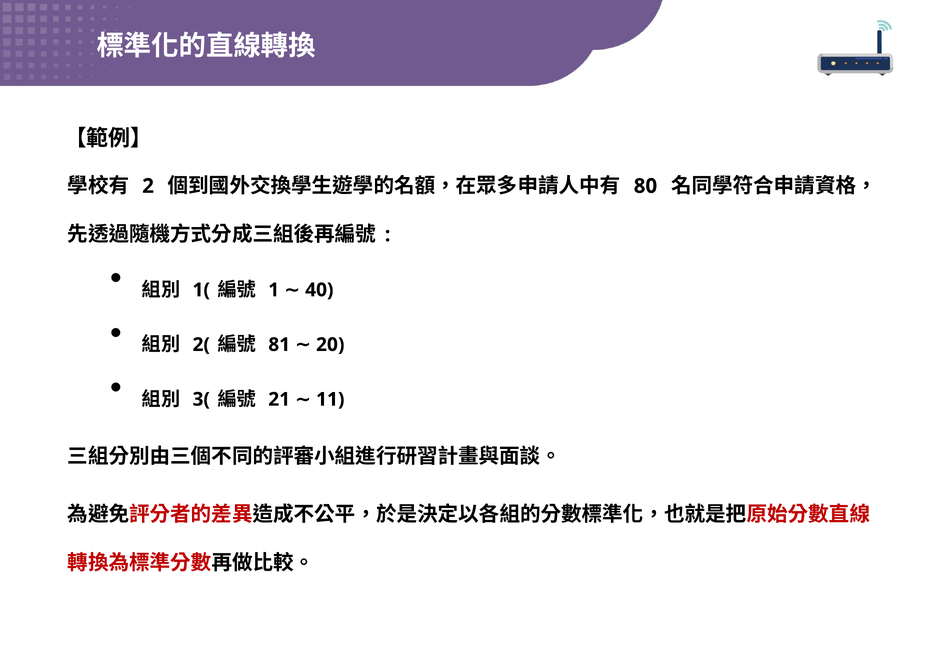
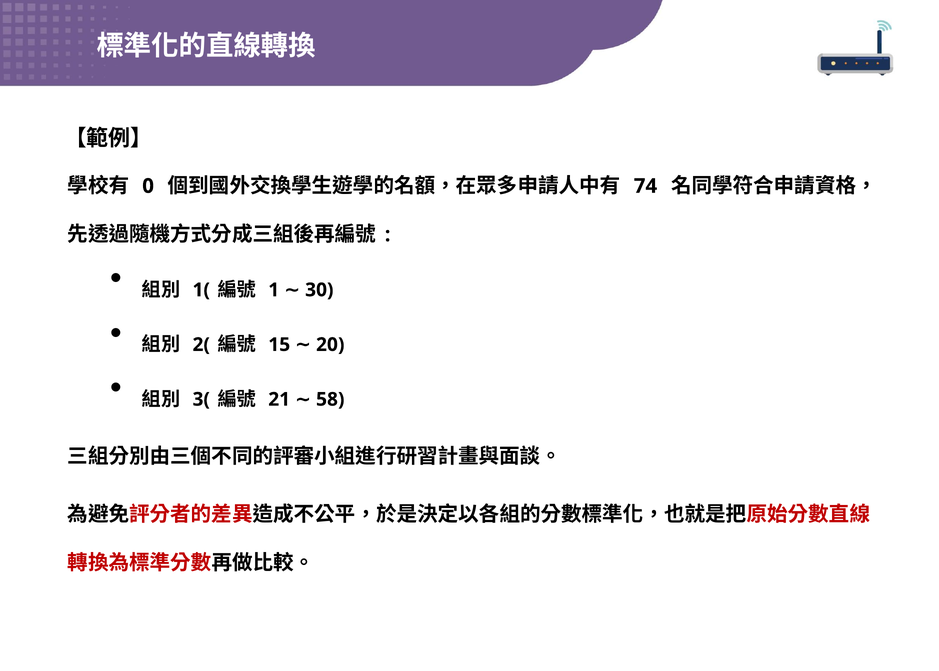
2: 2 -> 0 (148, 186)
80: 80 -> 74 (645, 186)
40: 40 -> 30 (319, 290)
81: 81 -> 15 (279, 345)
11: 11 -> 58 (330, 399)
